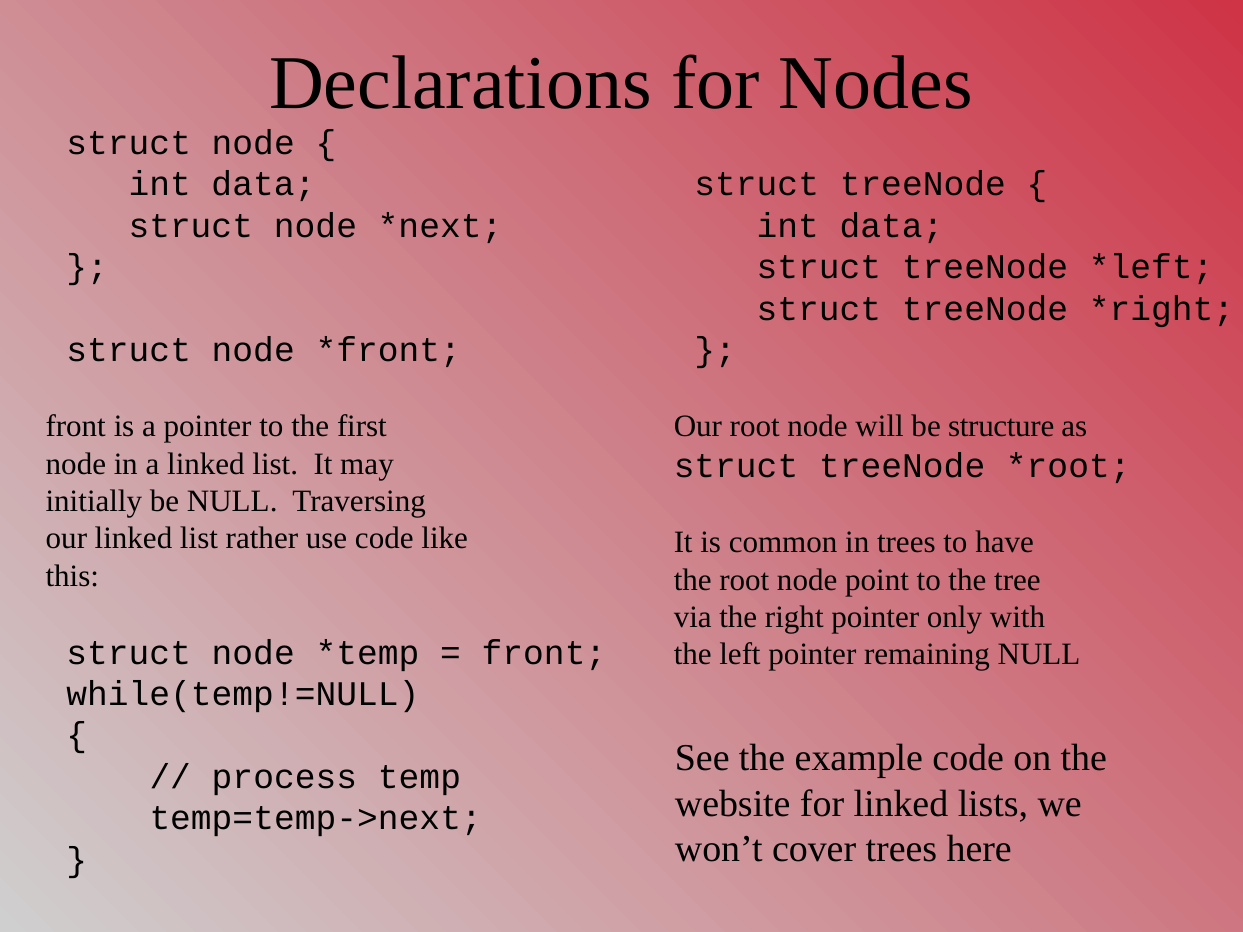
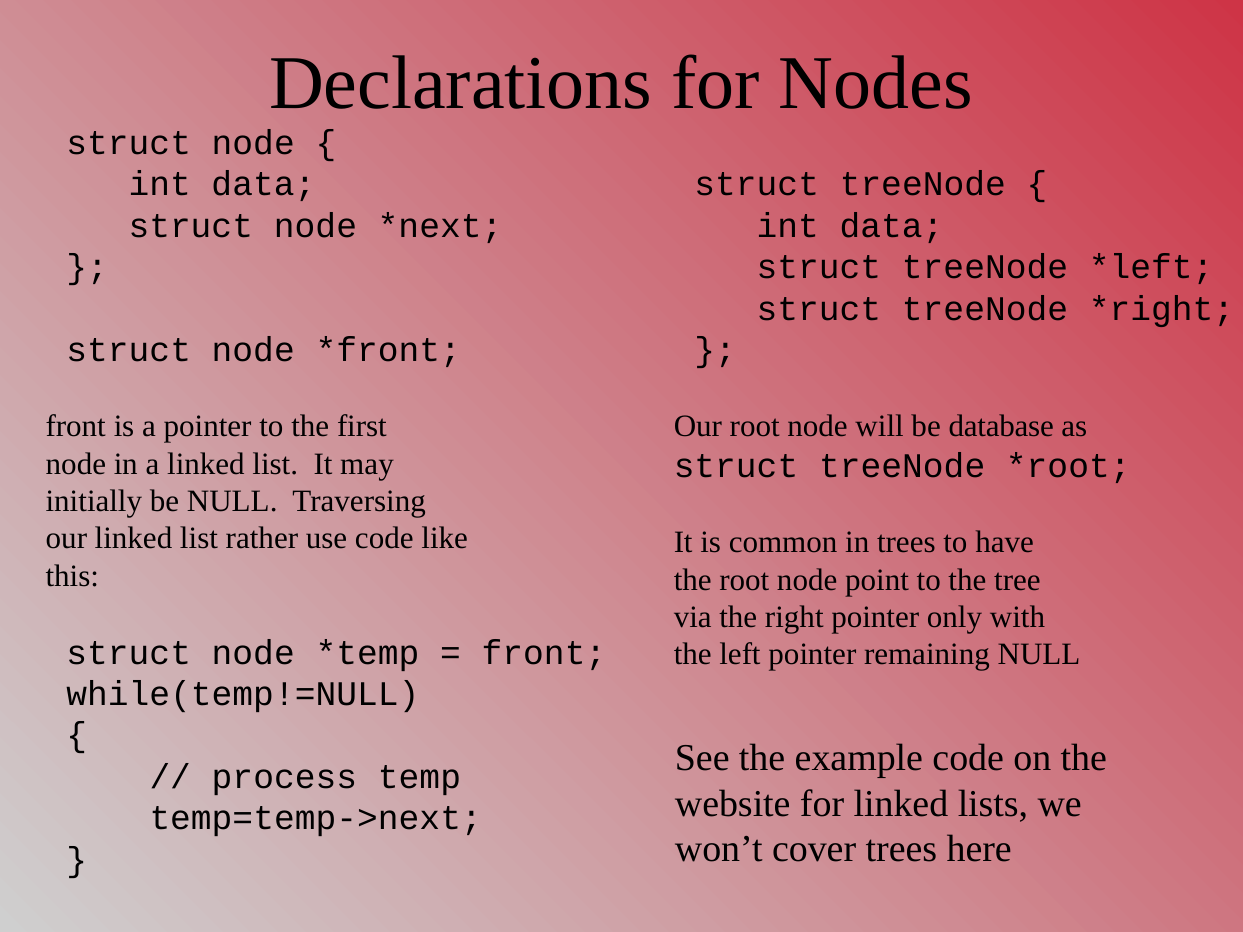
structure: structure -> database (1001, 427)
